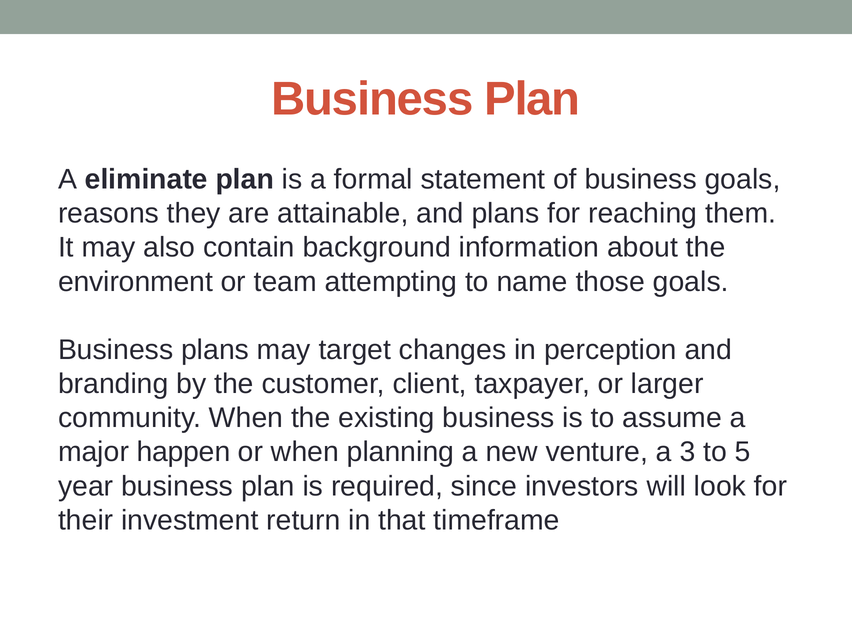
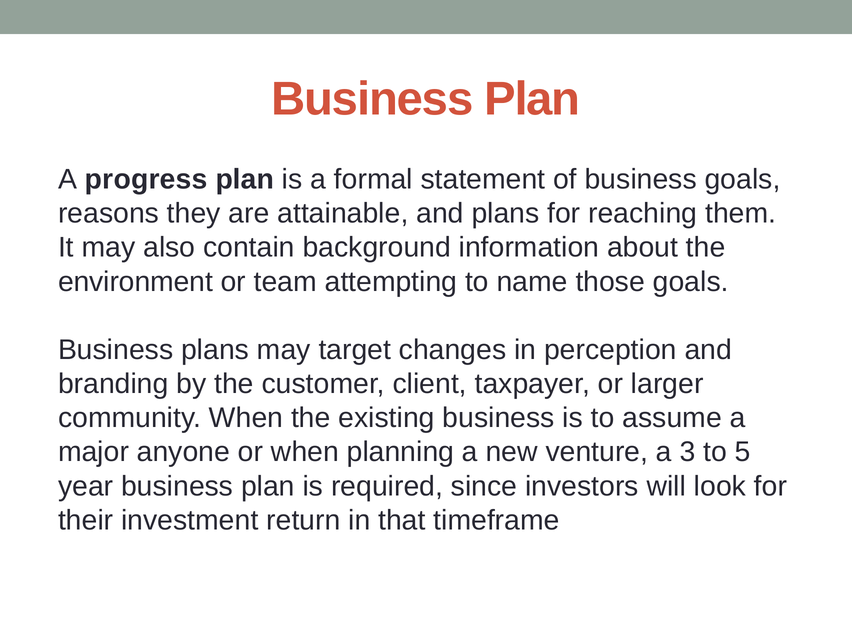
eliminate: eliminate -> progress (146, 179)
happen: happen -> anyone (183, 452)
